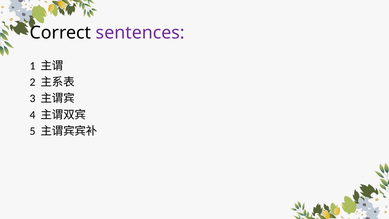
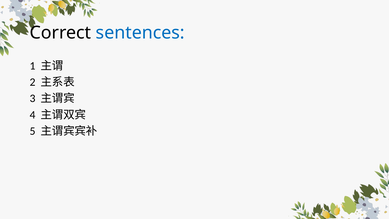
sentences colour: purple -> blue (140, 33)
